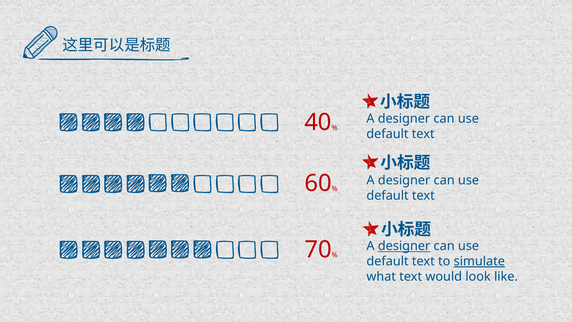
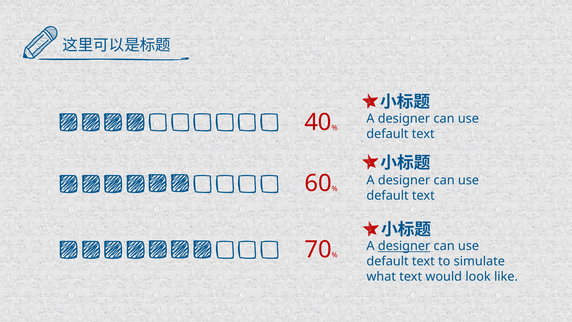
simulate underline: present -> none (479, 261)
